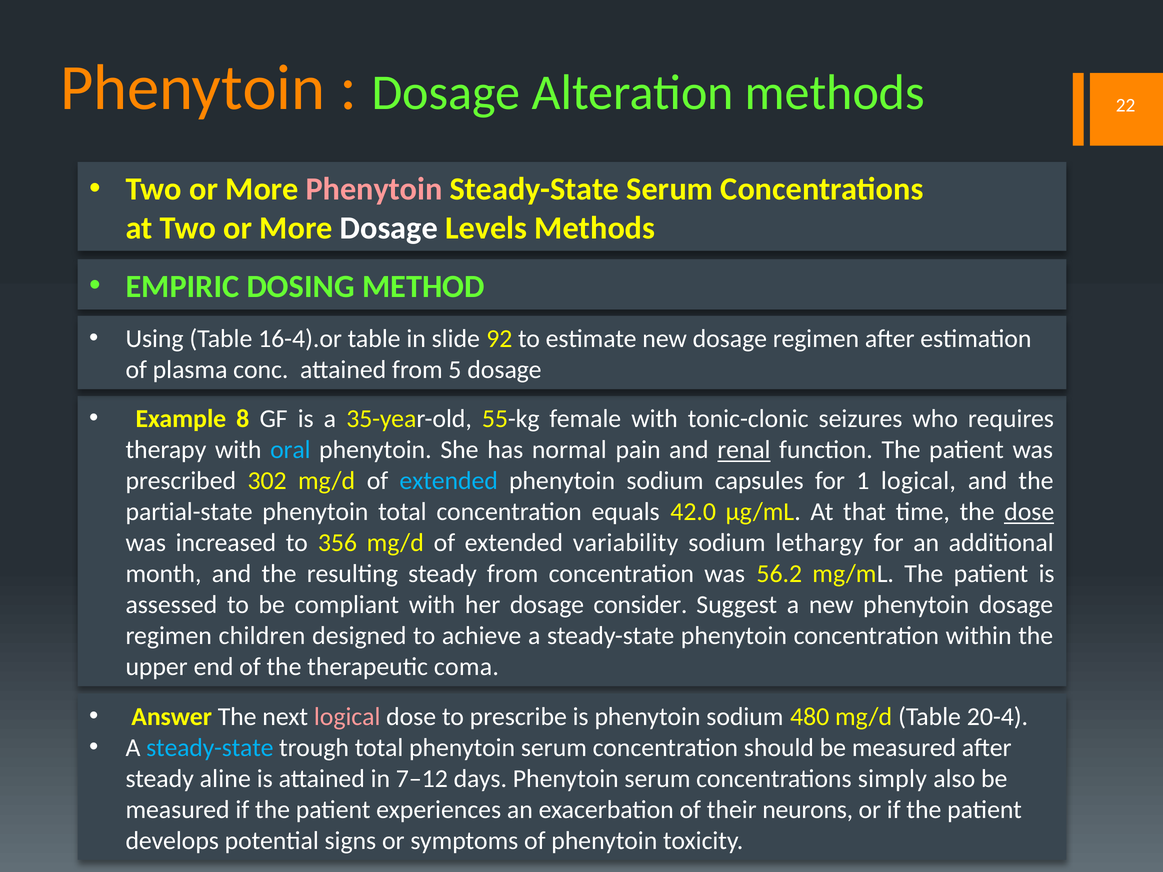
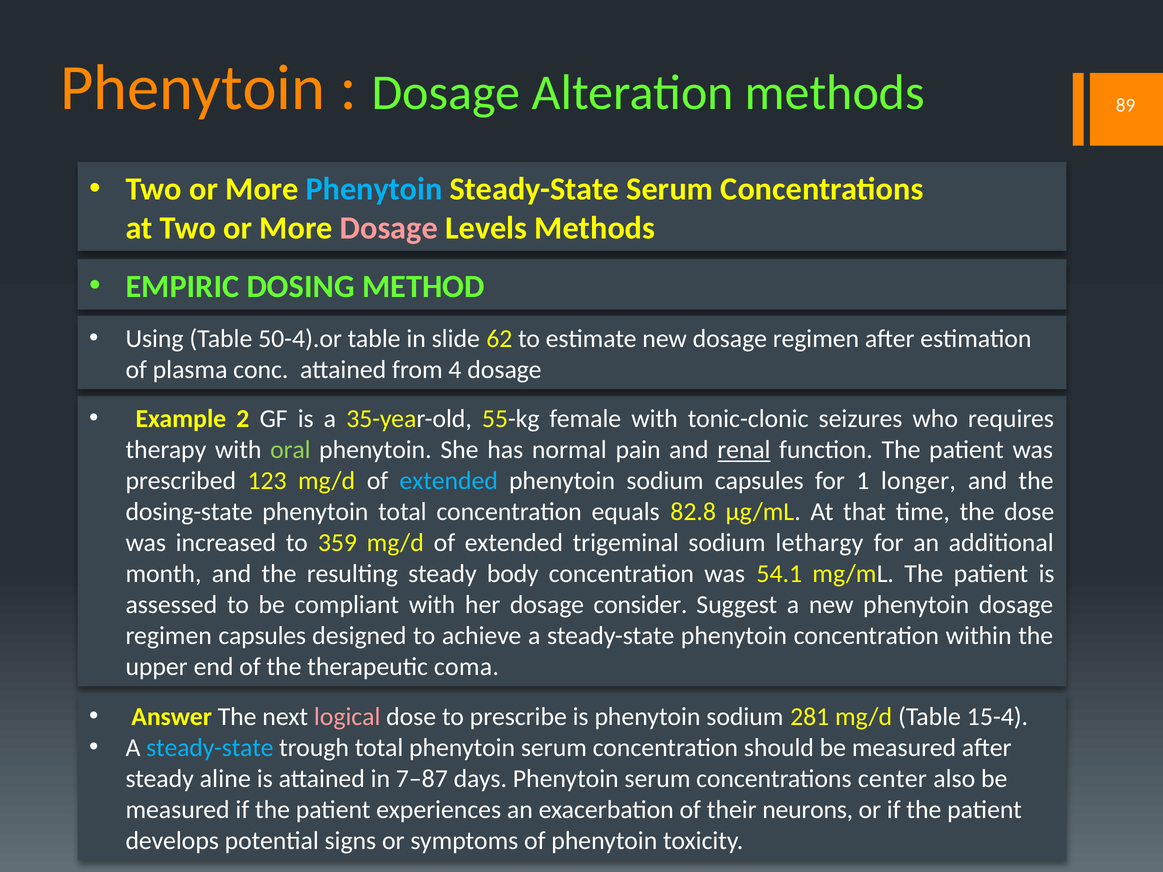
22: 22 -> 89 (1126, 105)
Phenytoin colour: pink -> light blue (374, 189)
Dosage colour: white -> pink (389, 228)
16-4).or: 16-4).or -> 50-4).or (300, 339)
92: 92 -> 62 (499, 339)
5: 5 -> 4 (455, 370)
8: 8 -> 2 (243, 419)
oral colour: light blue -> light green (290, 450)
302: 302 -> 123 (267, 481)
1 logical: logical -> longer (918, 481)
partial-state: partial-state -> dosing-state (189, 512)
42.0: 42.0 -> 82.8 (693, 512)
dose underline: present -> none (1029, 512)
356: 356 -> 359 (338, 543)
variability: variability -> trigeminal (626, 543)
steady from: from -> body (513, 574)
56.2: 56.2 -> 54.1 (779, 574)
regimen children: children -> capsules (262, 636)
480: 480 -> 281 (810, 717)
20-4: 20-4 -> 15-4 (997, 717)
7–12: 7–12 -> 7–87 (422, 779)
simply: simply -> center (892, 779)
